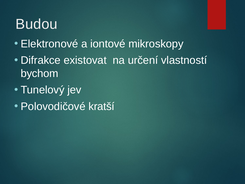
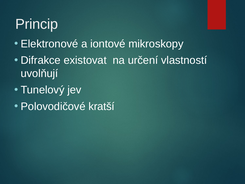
Budou: Budou -> Princip (37, 24)
bychom: bychom -> uvolňují (39, 73)
